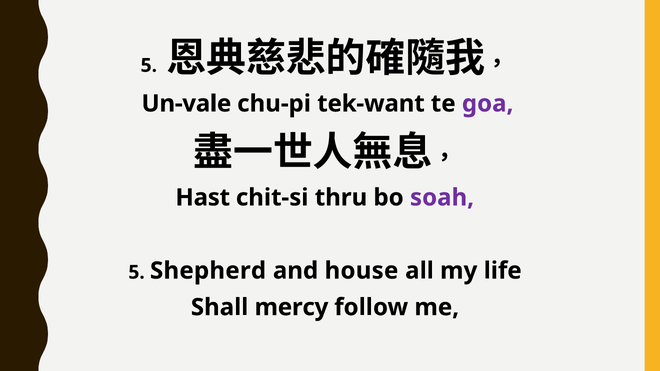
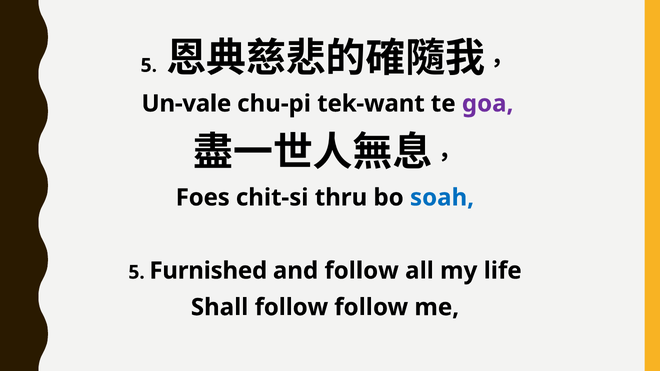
Hast: Hast -> Foes (203, 198)
soah colour: purple -> blue (442, 198)
Shepherd: Shepherd -> Furnished (208, 271)
and house: house -> follow (362, 271)
Shall mercy: mercy -> follow (291, 307)
